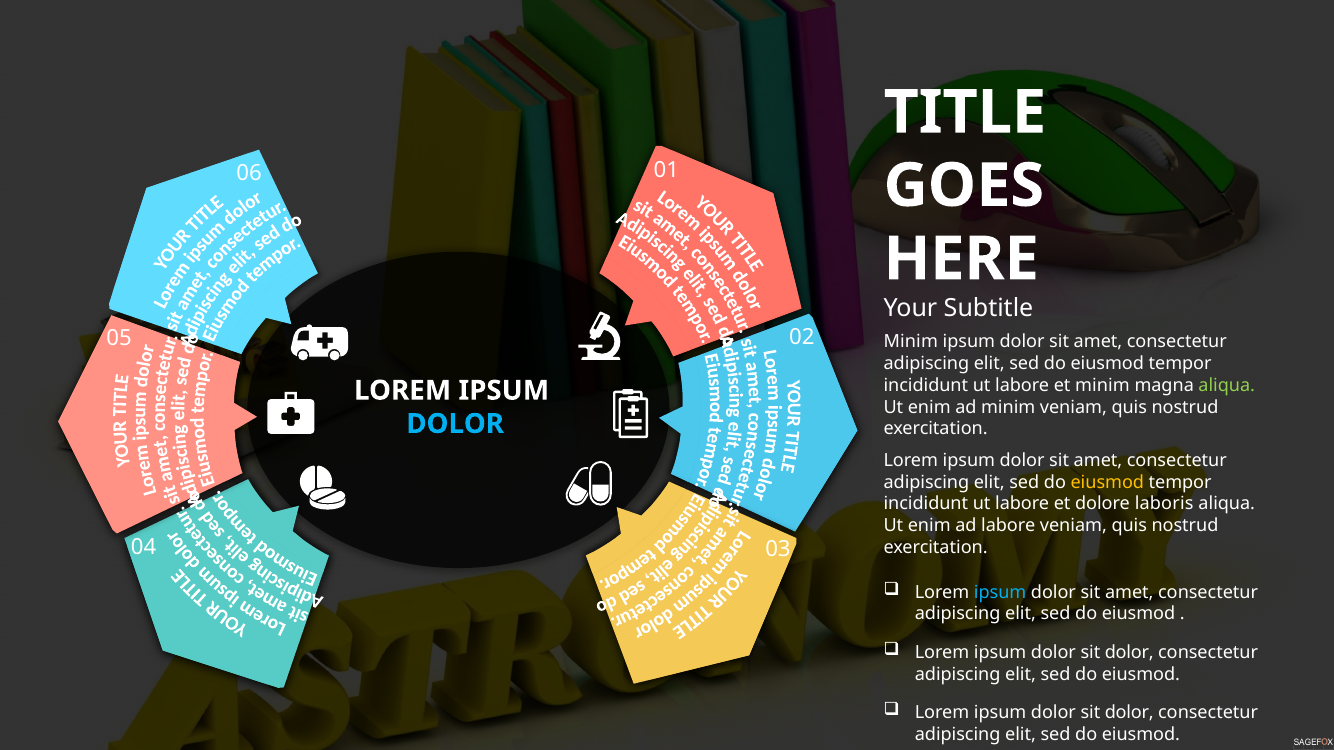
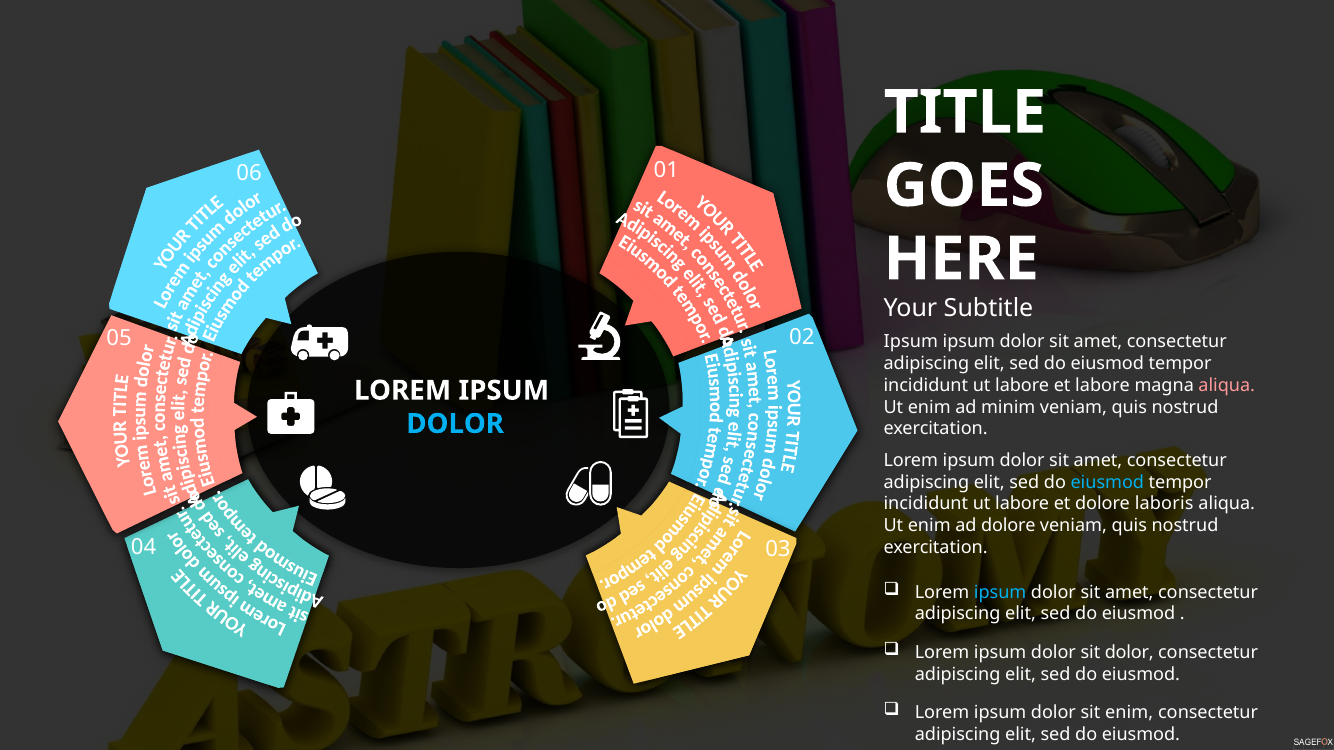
Minim: Minim -> Ipsum (911, 342)
et minim: minim -> labore (1103, 386)
aliqua colour: light green -> pink (1227, 386)
eiusmod colour: yellow -> light blue (1107, 482)
ad labore: labore -> dolore (1008, 526)
dolor: dolor -> enim (1129, 713)
